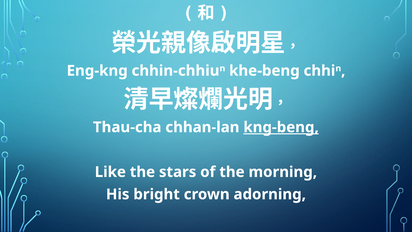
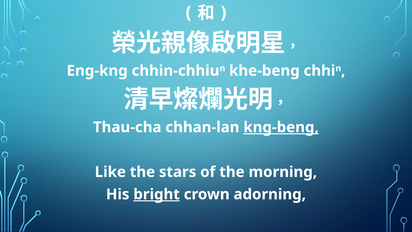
bright underline: none -> present (157, 194)
